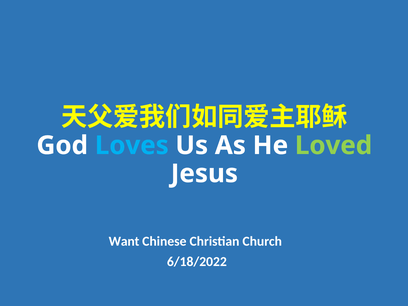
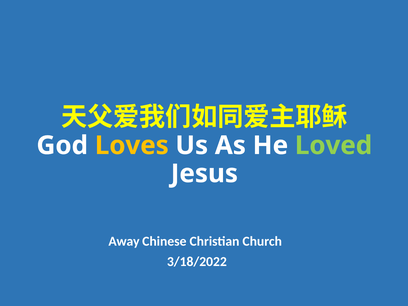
Loves colour: light blue -> yellow (132, 145)
Want: Want -> Away (124, 241)
6/18/2022: 6/18/2022 -> 3/18/2022 (197, 262)
